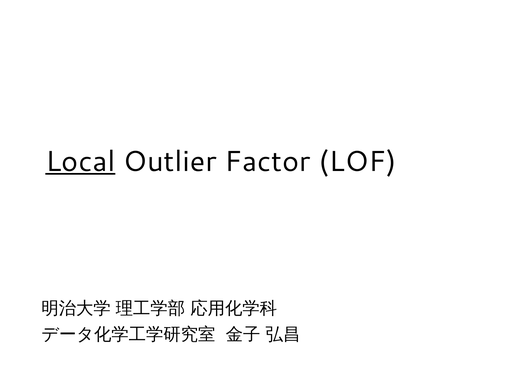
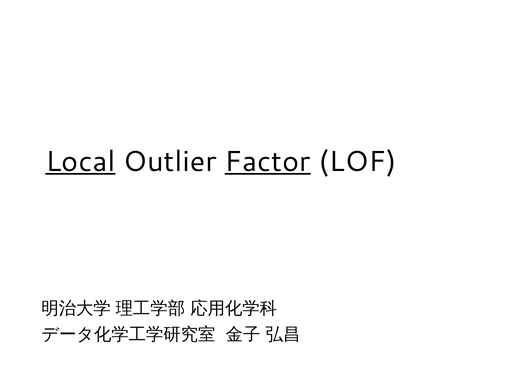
Factor underline: none -> present (268, 162)
